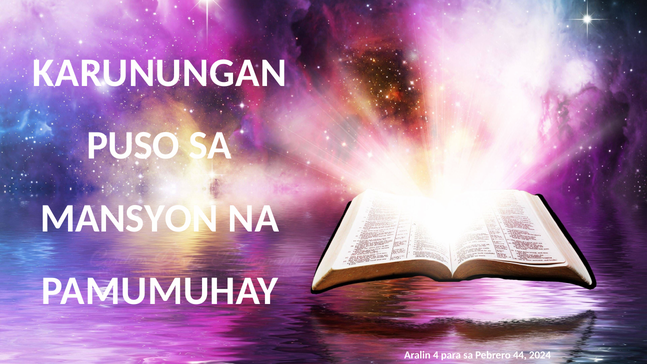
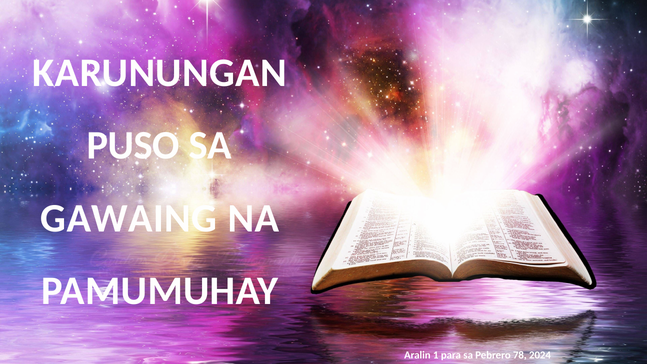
MANSYON: MANSYON -> GAWAING (129, 218)
4: 4 -> 1 (436, 355)
44: 44 -> 78 (520, 355)
